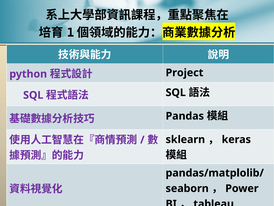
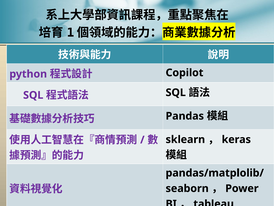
Project: Project -> Copilot (184, 73)
